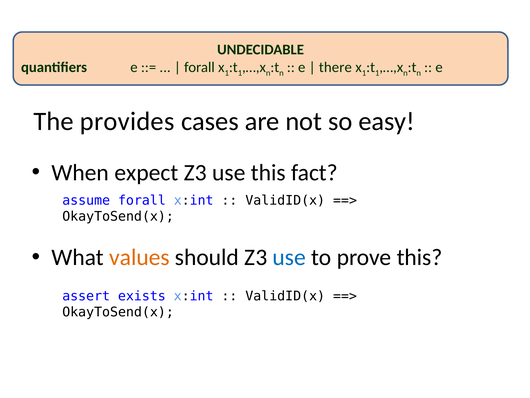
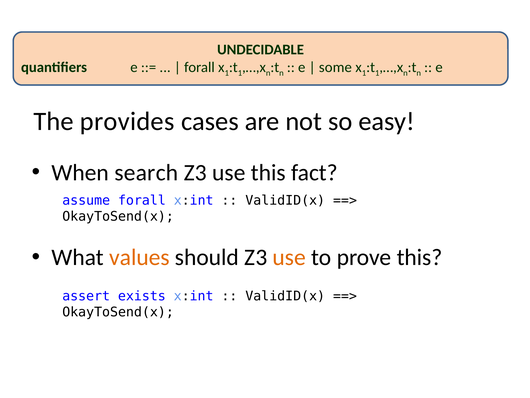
there: there -> some (335, 67)
expect: expect -> search (146, 172)
use colour: blue -> orange (289, 257)
